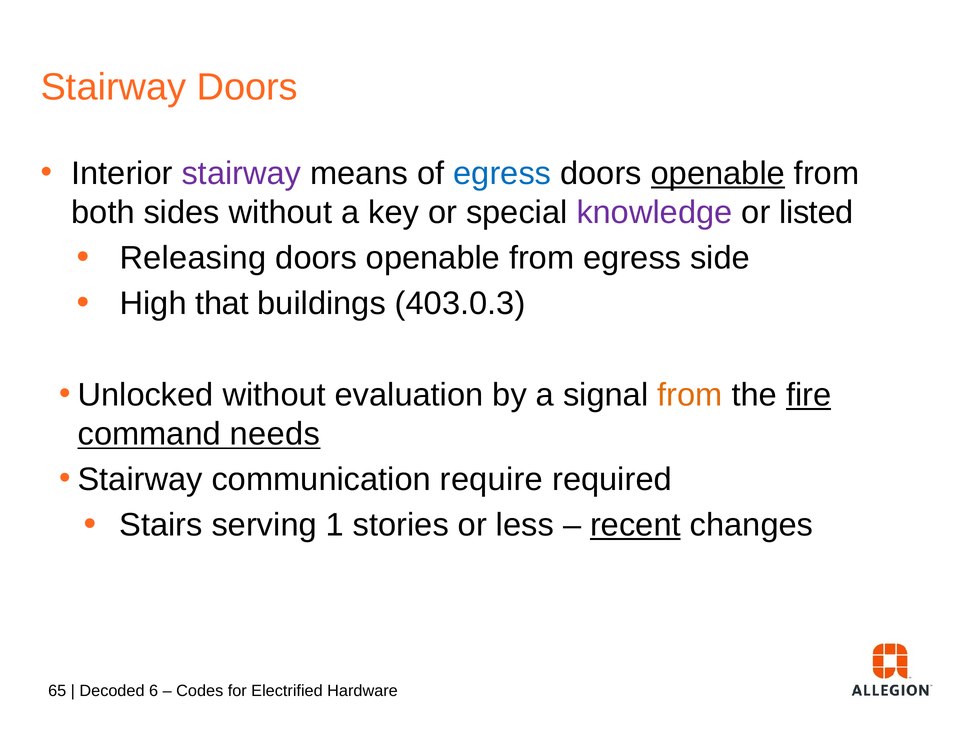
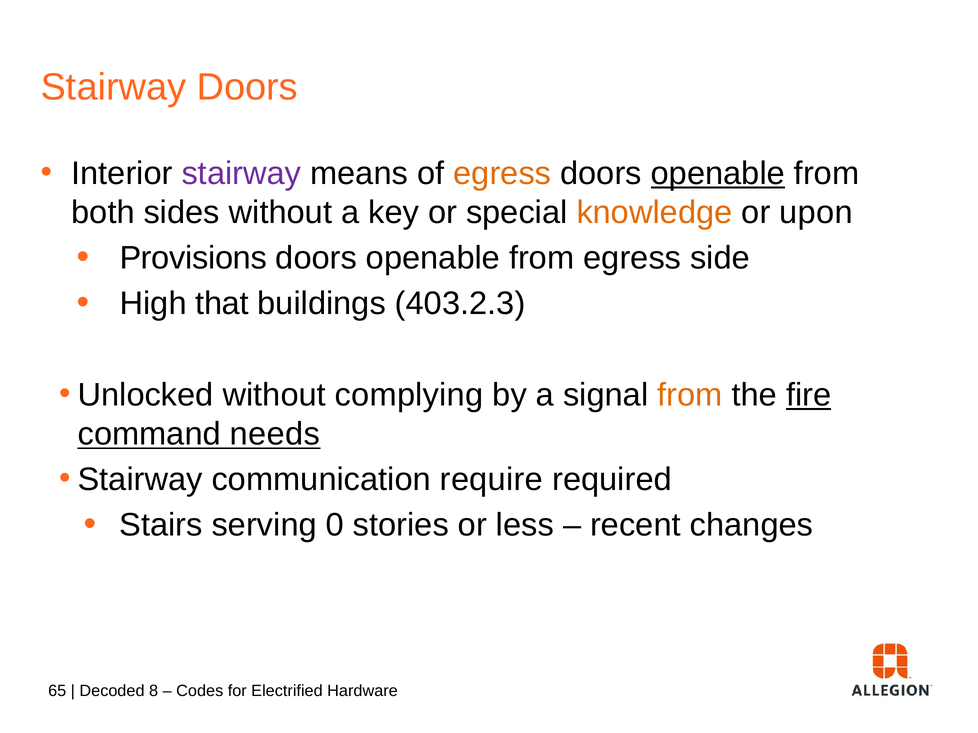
egress colour: blue -> orange (502, 173)
knowledge colour: purple -> orange (654, 213)
listed: listed -> upon (816, 213)
Releasing: Releasing -> Provisions (193, 258)
403.0.3: 403.0.3 -> 403.2.3 (460, 304)
evaluation: evaluation -> complying (409, 395)
1: 1 -> 0 (335, 525)
recent underline: present -> none (635, 525)
6: 6 -> 8 (154, 691)
